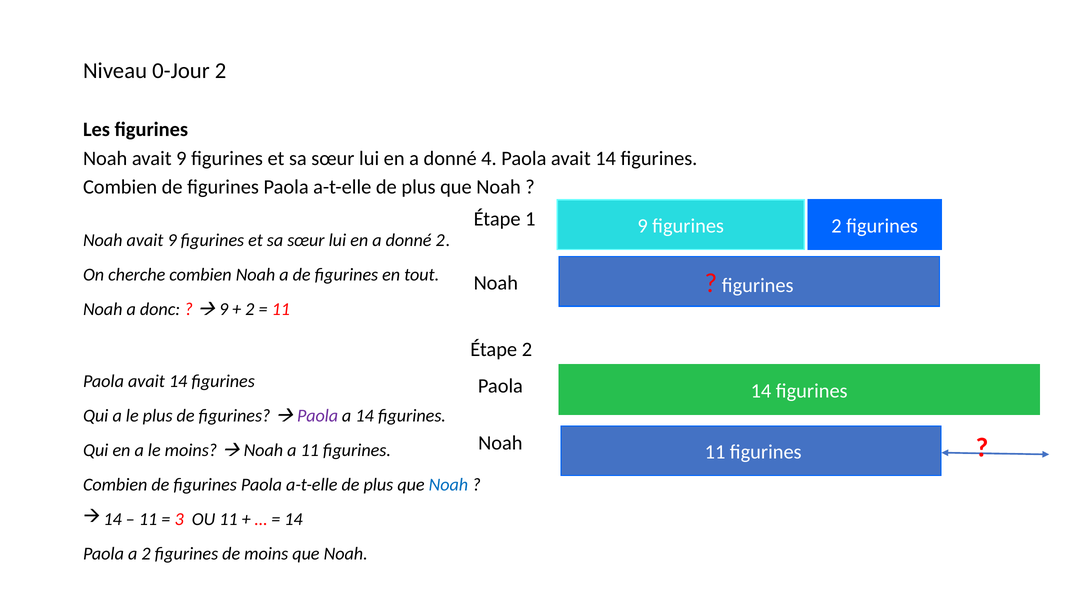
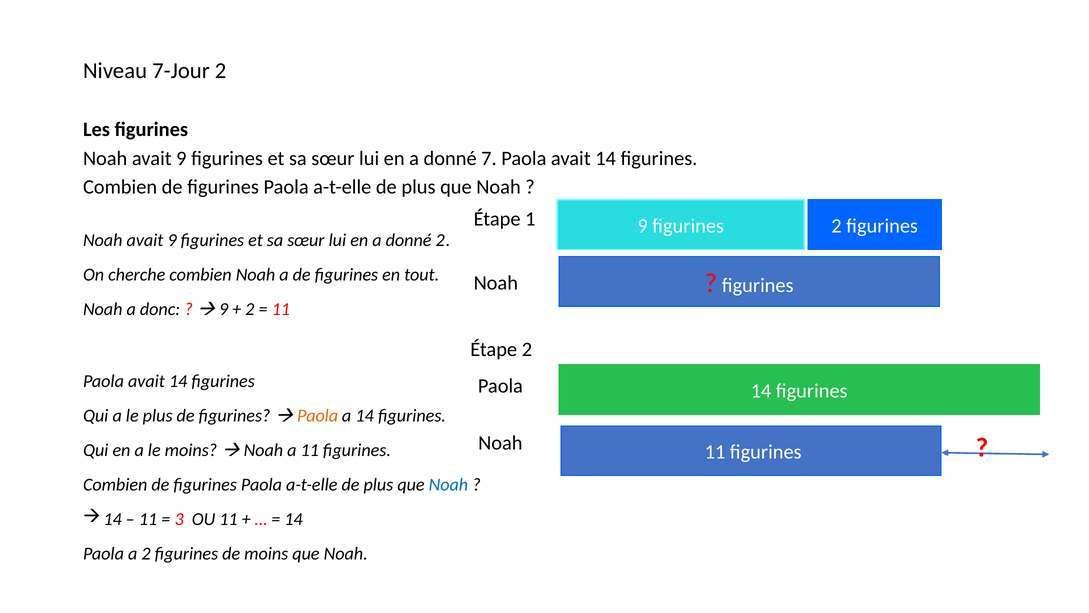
0-Jour: 0-Jour -> 7-Jour (181, 71)
4: 4 -> 7 (489, 158)
Paola colour: purple -> orange (318, 416)
